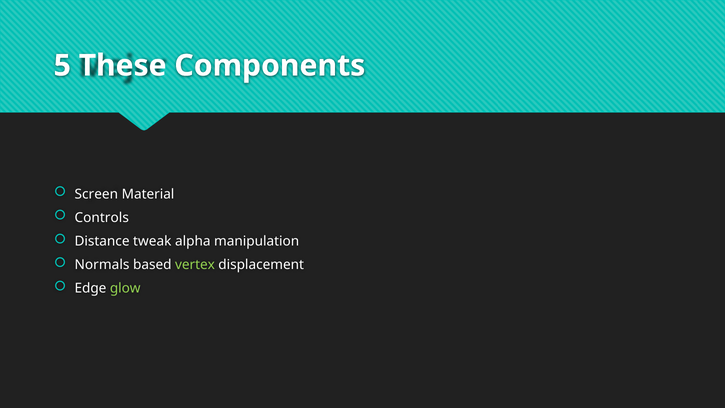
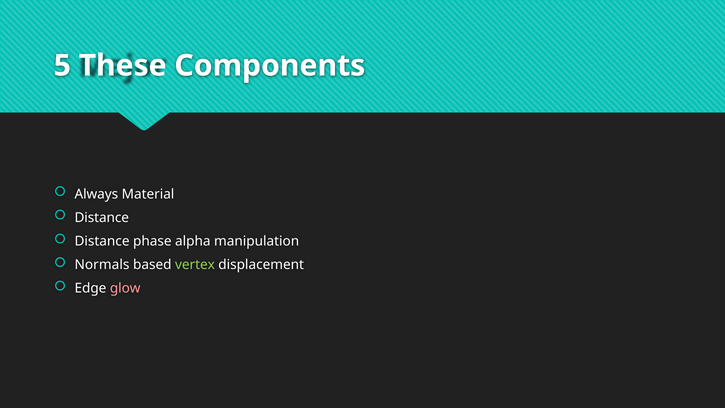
Screen: Screen -> Always (96, 194)
Controls: Controls -> Distance (102, 218)
tweak: tweak -> phase (152, 241)
glow colour: light green -> pink (125, 288)
